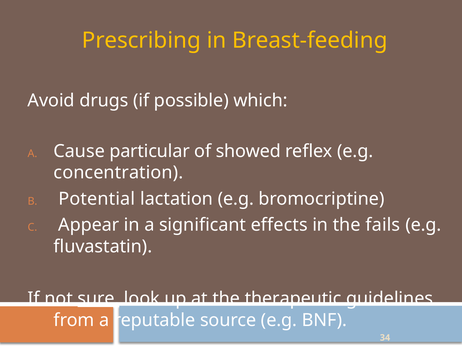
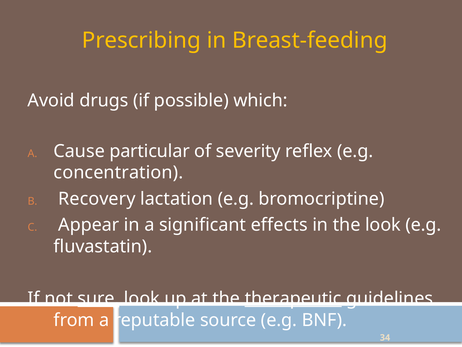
showed: showed -> severity (248, 151)
Potential: Potential -> Recovery (97, 198)
the fails: fails -> look (383, 225)
therapeutic underline: none -> present (293, 298)
